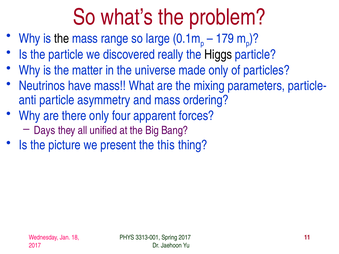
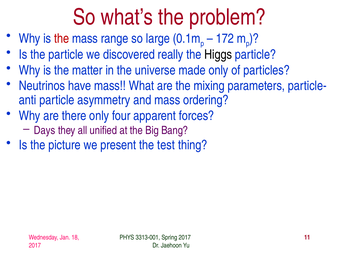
the colour: black -> red (62, 39)
179: 179 -> 172 (225, 39)
this: this -> test (166, 145)
